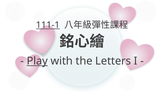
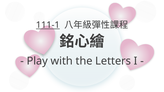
Play underline: present -> none (37, 61)
